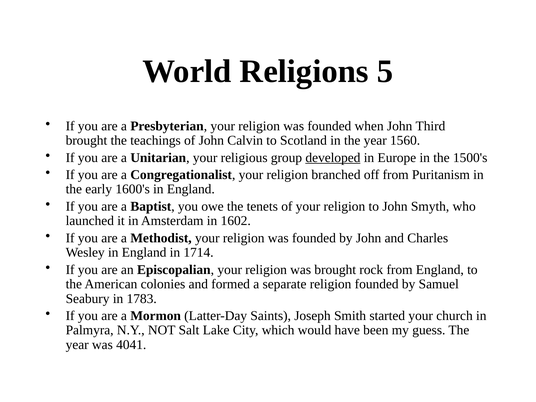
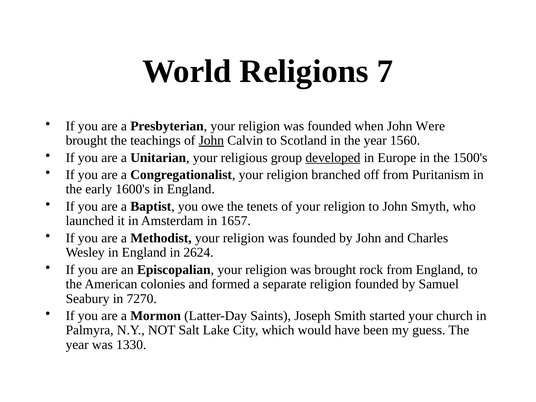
5: 5 -> 7 (385, 72)
Third: Third -> Were (430, 126)
John underline: none -> present (211, 140)
1602: 1602 -> 1657 (236, 221)
1714: 1714 -> 2624 (199, 252)
1783: 1783 -> 7270 (142, 299)
4041: 4041 -> 1330 (131, 345)
